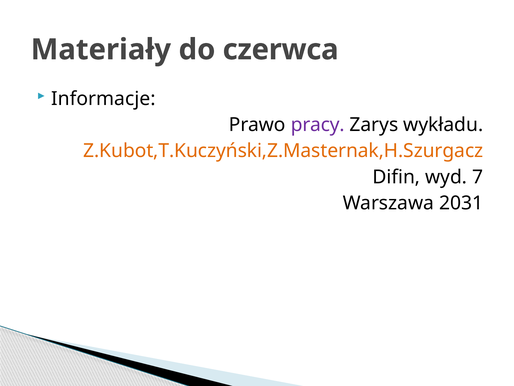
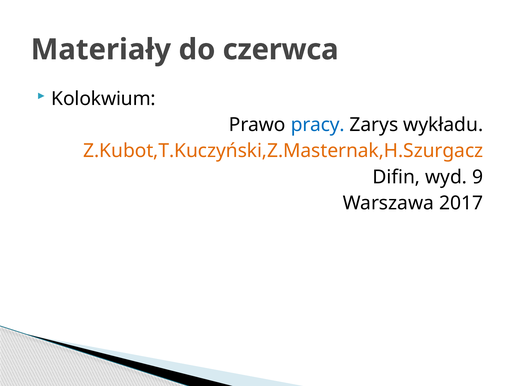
Informacje: Informacje -> Kolokwium (104, 99)
pracy colour: purple -> blue (318, 125)
7: 7 -> 9 (478, 177)
2031: 2031 -> 2017 (461, 203)
